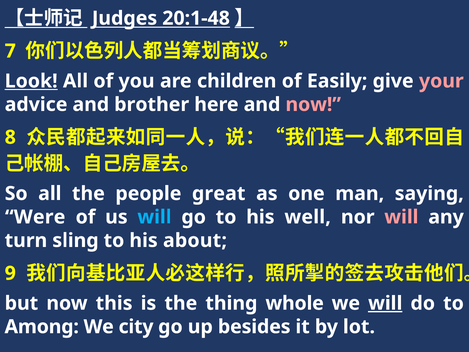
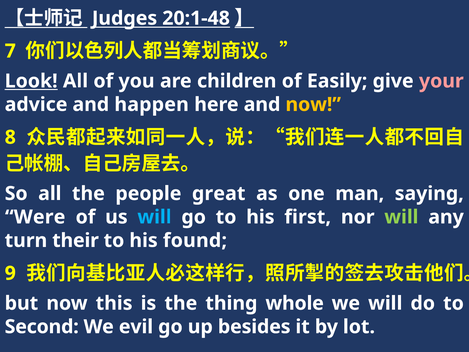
brother: brother -> happen (152, 104)
now colour: pink -> yellow (313, 104)
well: well -> first (308, 217)
will colour: pink -> light green (401, 217)
sling: sling -> their (76, 240)
about: about -> found (195, 240)
will underline: present -> none (385, 303)
Among: Among -> Second (42, 327)
city: city -> evil (136, 327)
